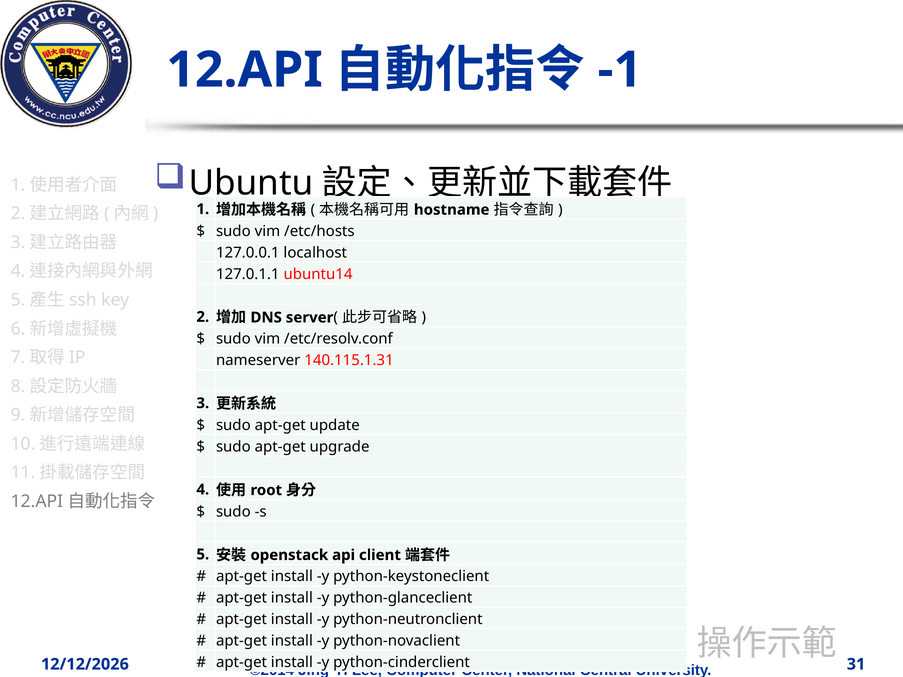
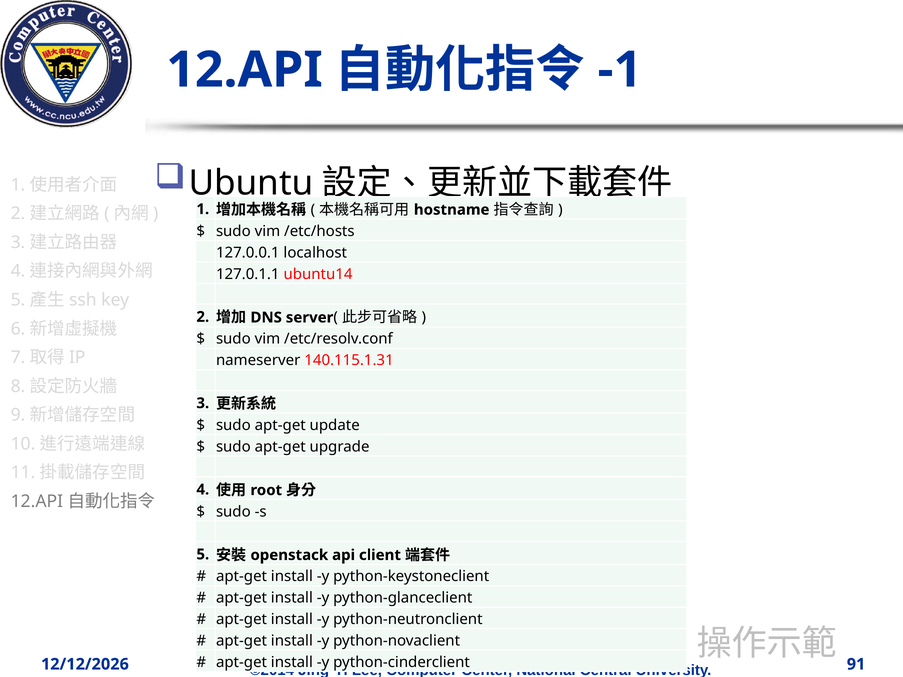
31: 31 -> 91 (856, 664)
